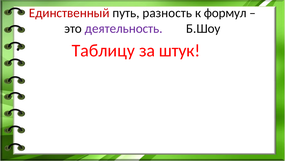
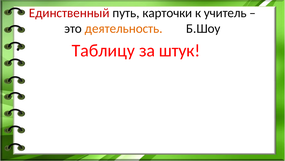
разность: разность -> карточки (167, 13)
формул: формул -> учитель (225, 13)
деятельность colour: purple -> orange (124, 29)
